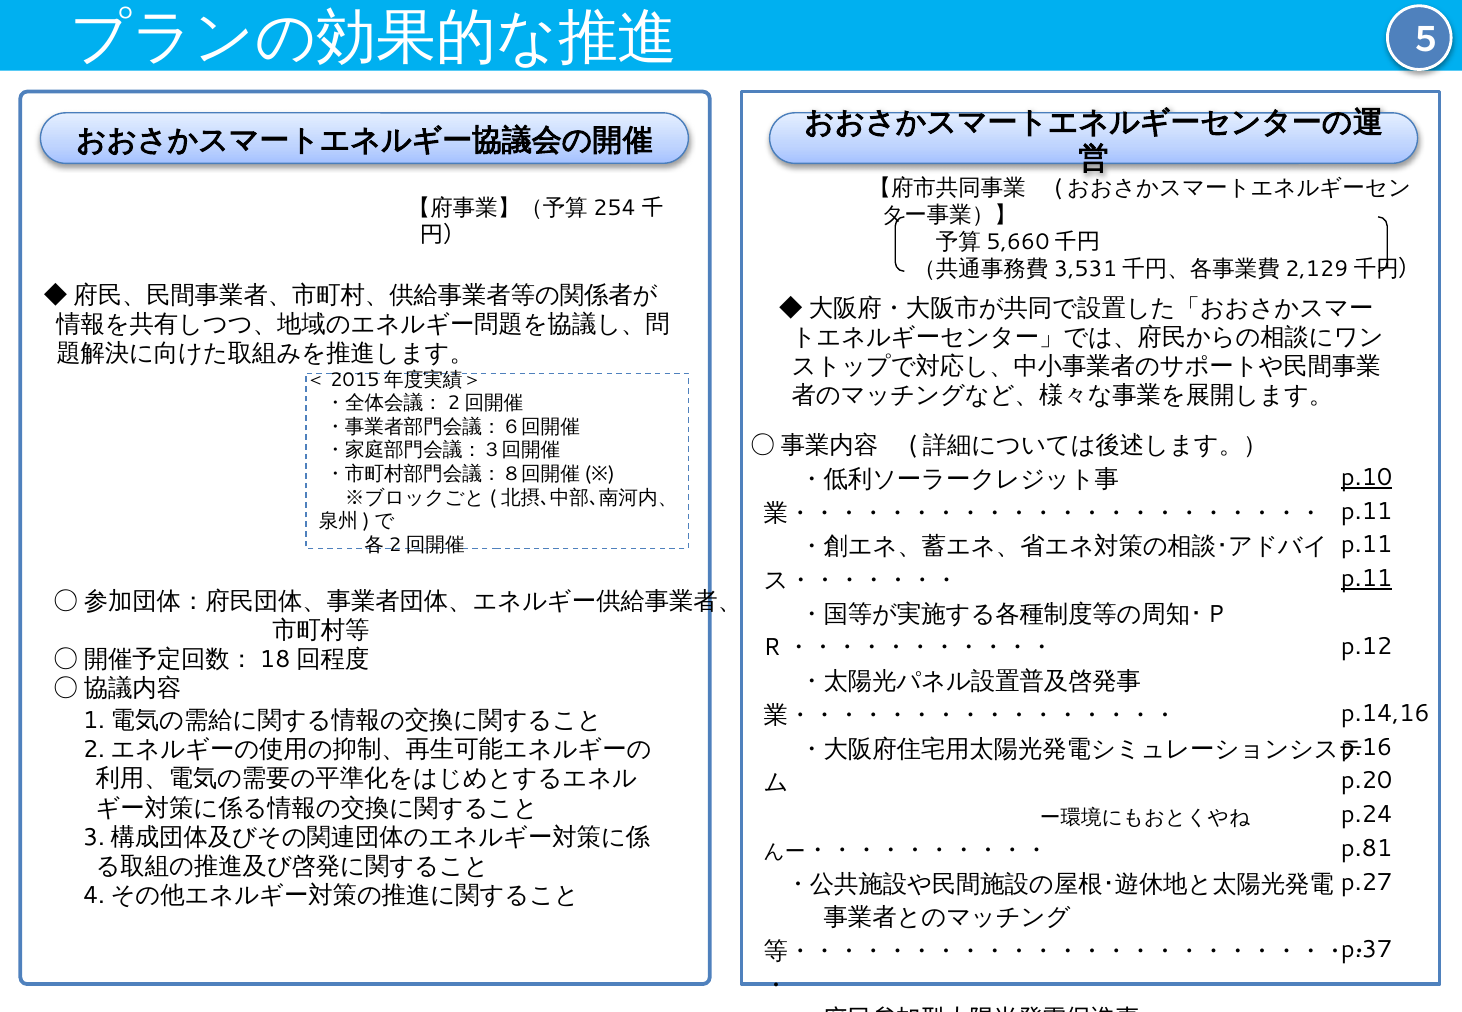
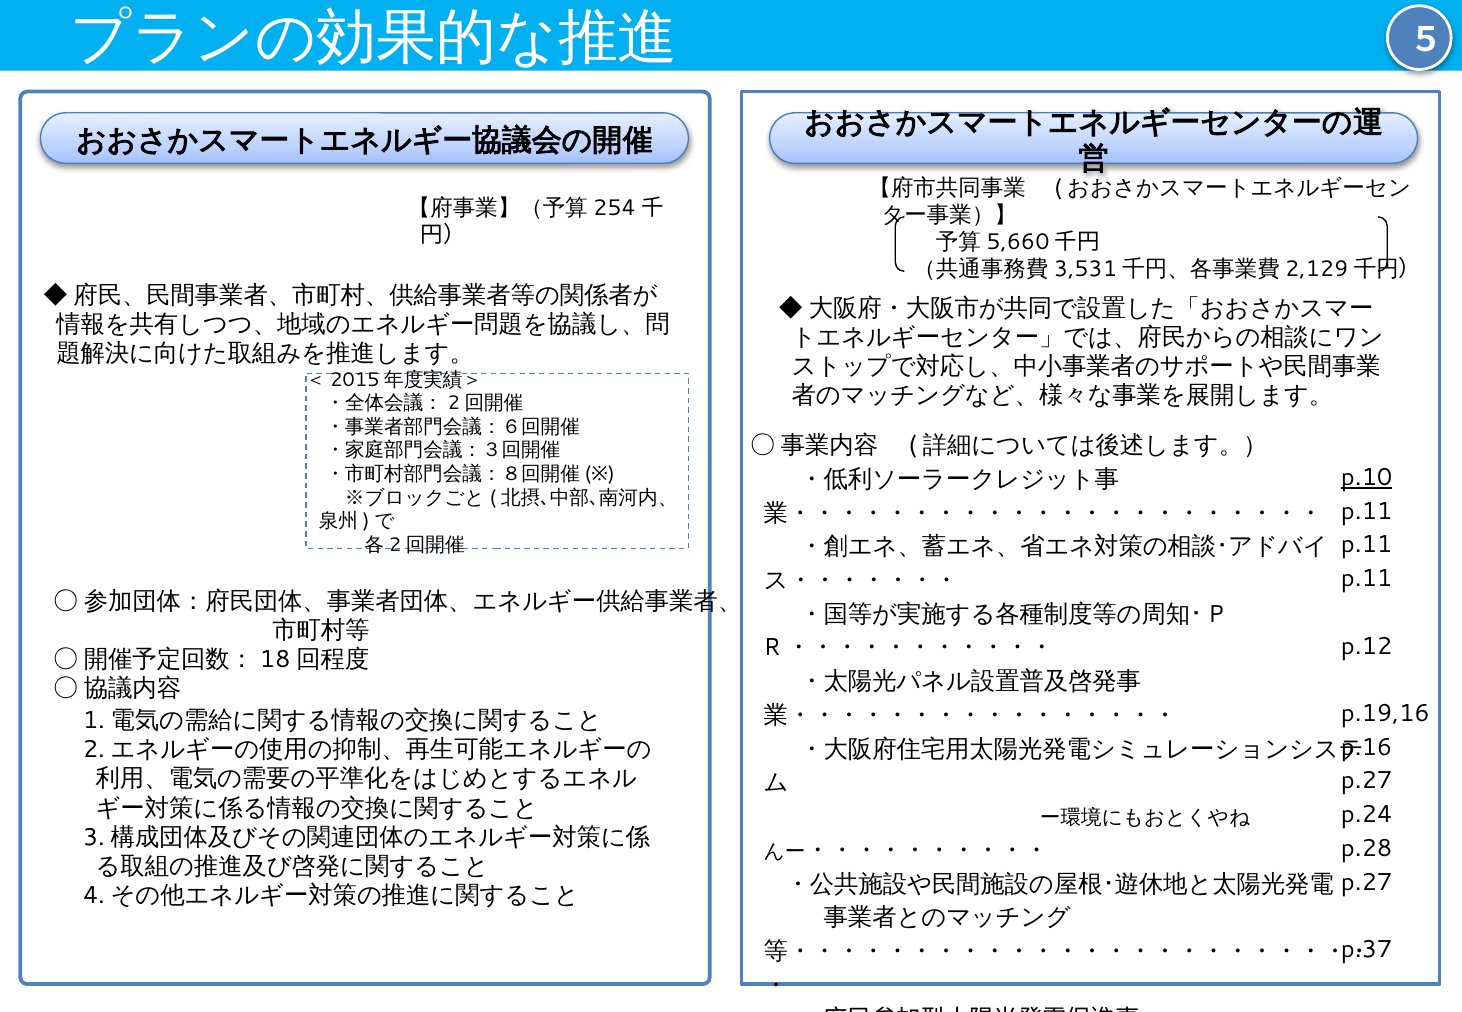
p.11 underline: present -> none (1367, 579)
p.14,16: p.14,16 -> p.19,16 (1385, 714)
p.20: p.20 -> p.27 (1367, 781)
p.81: p.81 -> p.28 (1367, 848)
